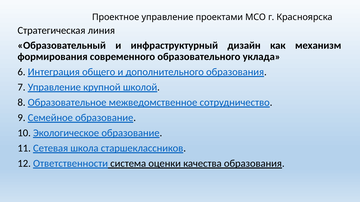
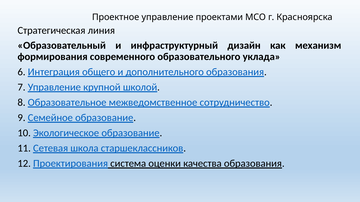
Ответственности: Ответственности -> Проектирования (71, 164)
